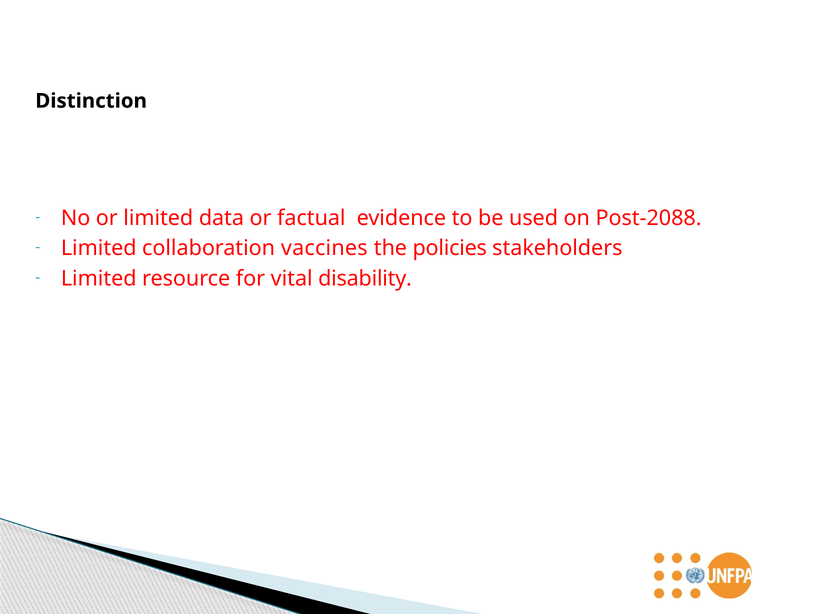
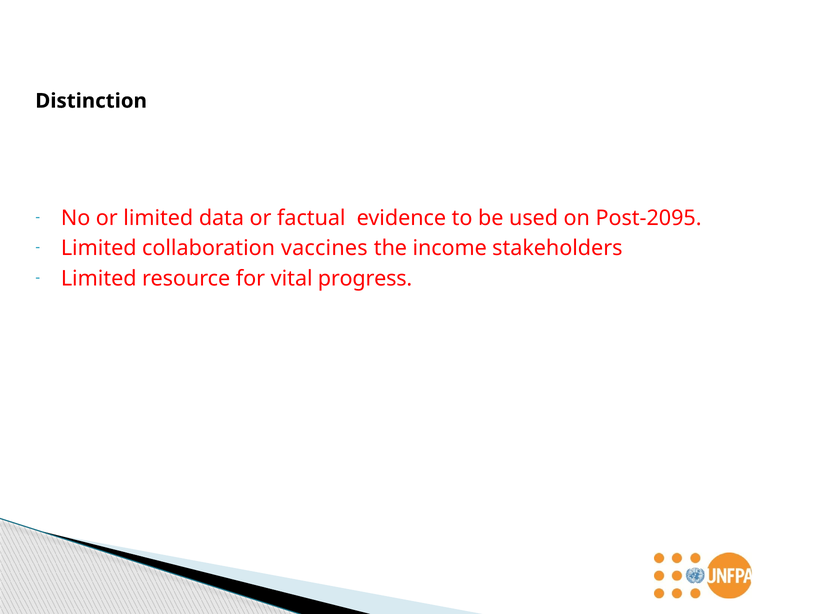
Post-2088: Post-2088 -> Post-2095 (649, 218)
policies: policies -> income (450, 248)
disability: disability -> progress (365, 278)
